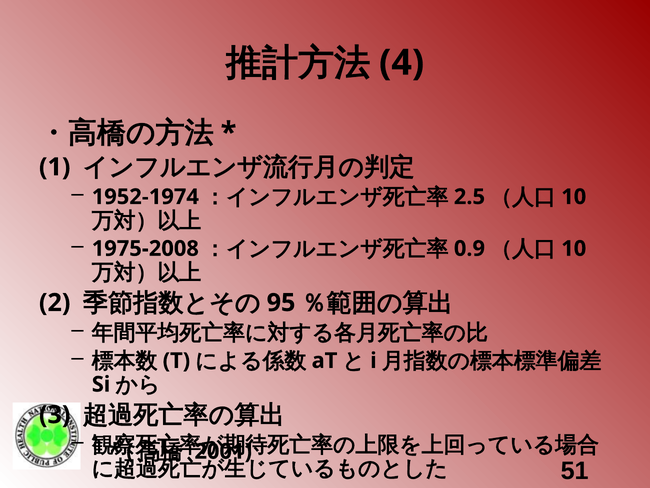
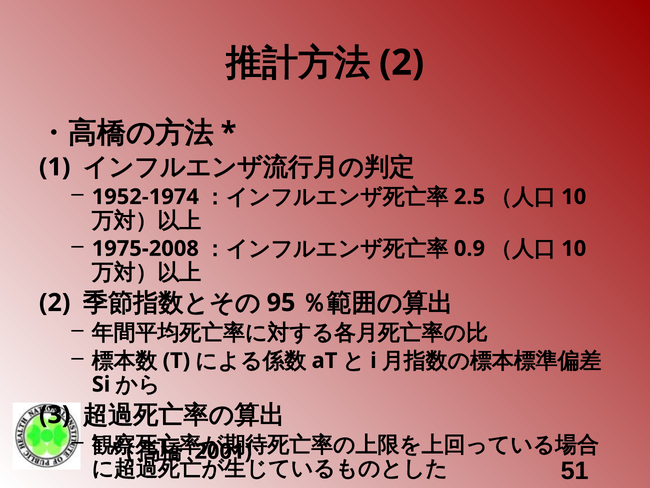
4: 4 -> 2 (402, 63)
